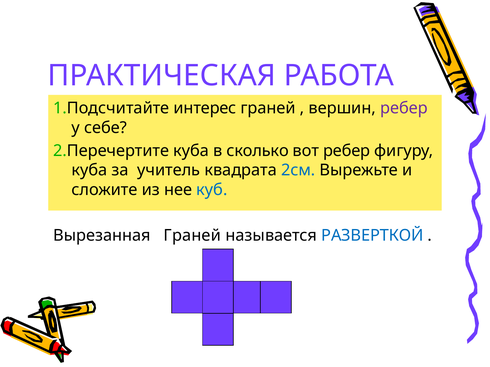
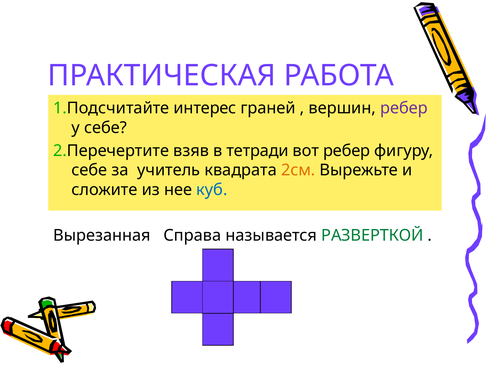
2.Перечертите куба: куба -> взяв (191, 151)
сколько: сколько -> тетради (258, 151)
куба: куба -> себе (89, 170)
2см colour: blue -> orange (298, 170)
Вырезанная Граней: Граней -> Справа (192, 236)
РАЗВЕРТКОЙ colour: blue -> green (372, 236)
